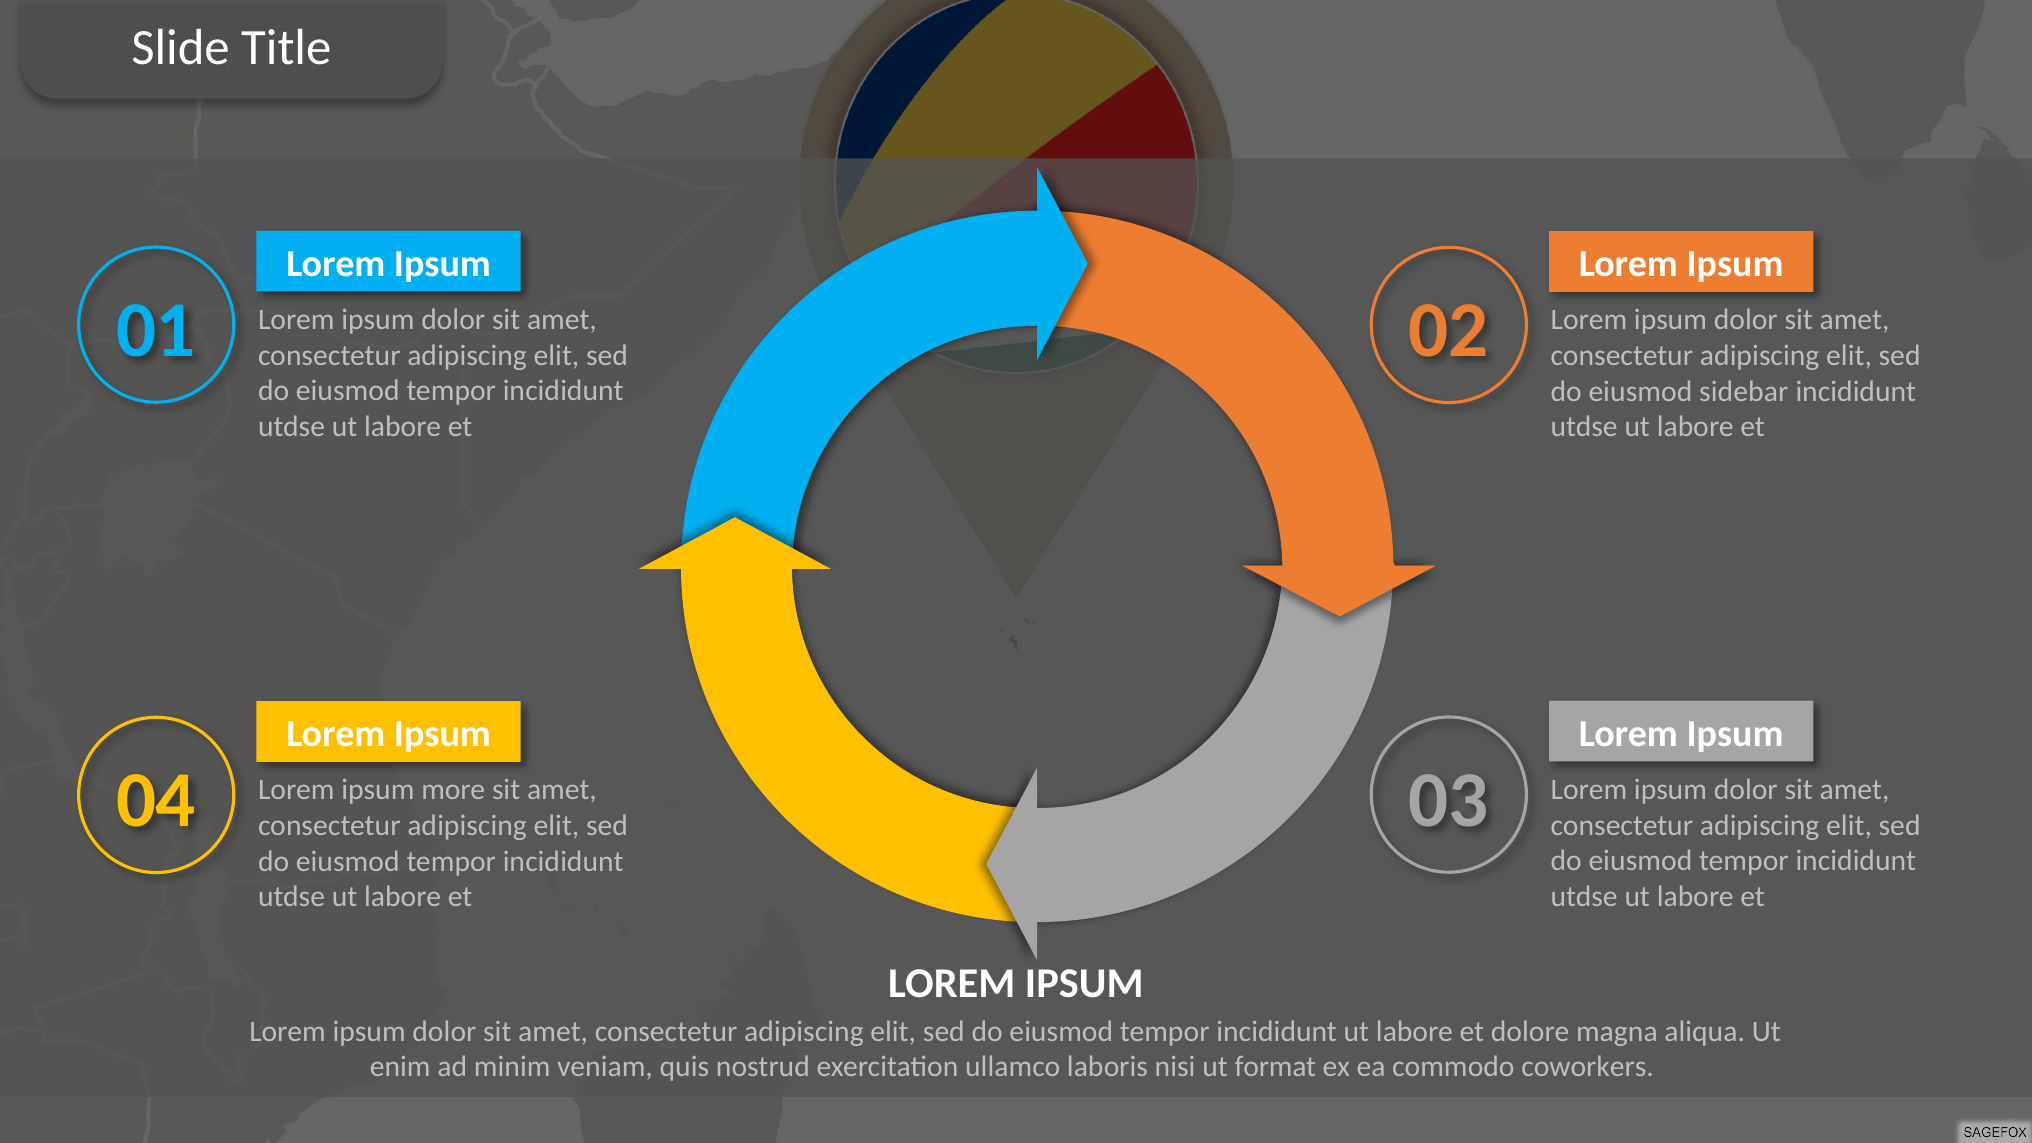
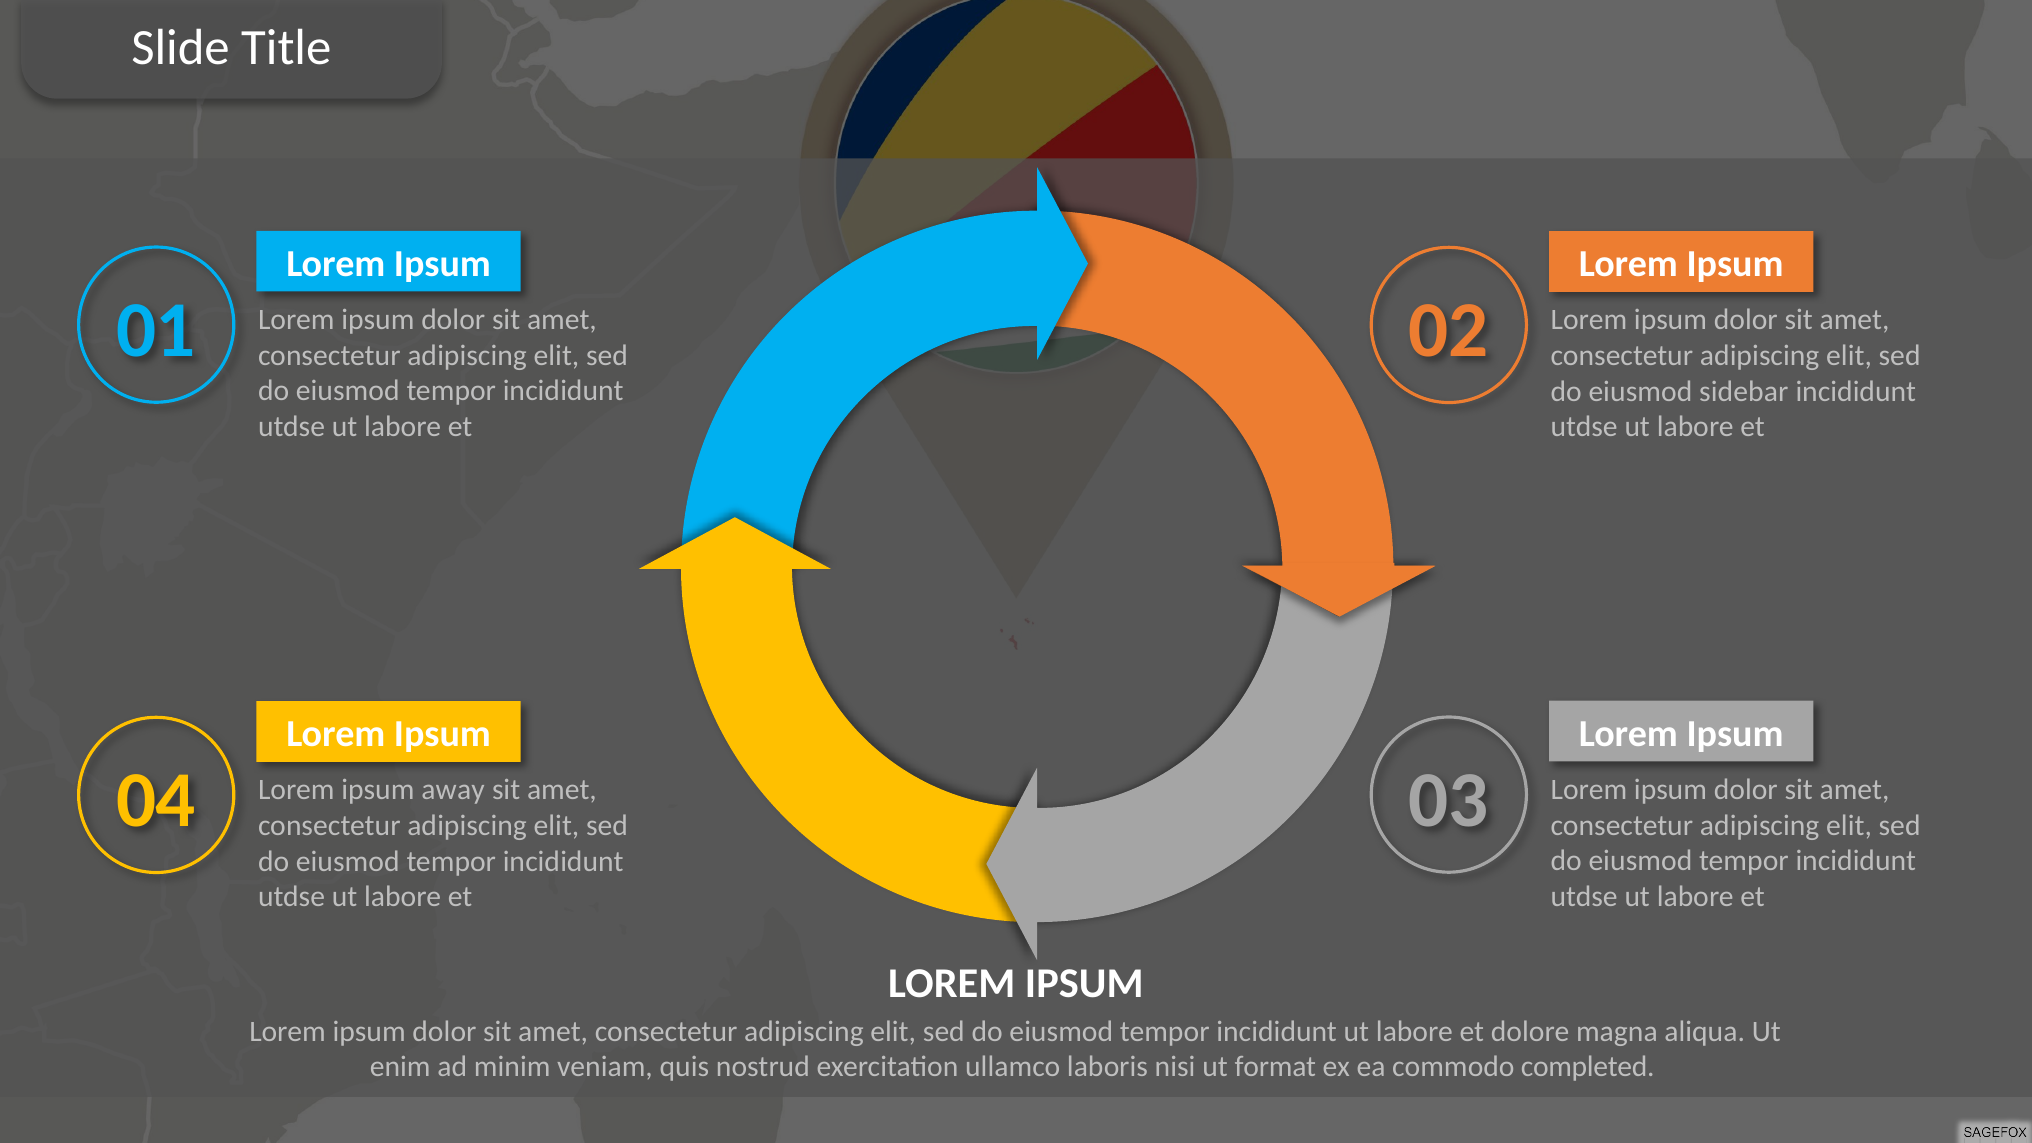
more: more -> away (453, 790)
coworkers: coworkers -> completed (1588, 1067)
